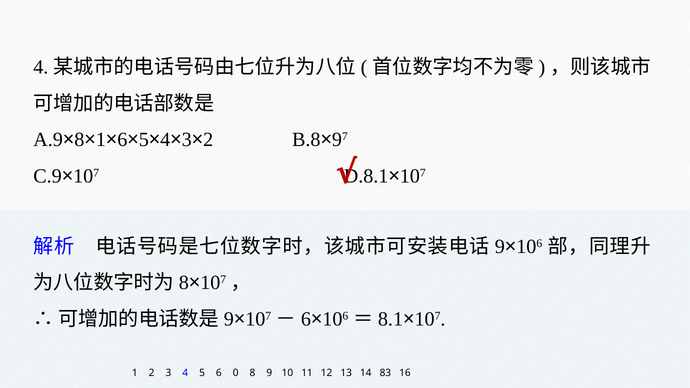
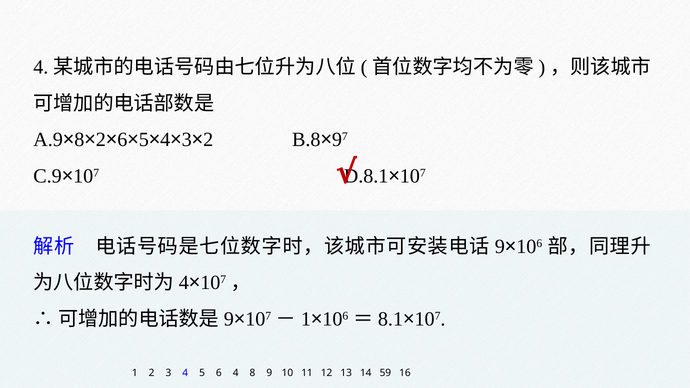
1: 1 -> 2 (101, 140)
8: 8 -> 4 (184, 283)
6: 6 -> 1 (306, 319)
6 0: 0 -> 4 (236, 373)
83: 83 -> 59 (385, 373)
